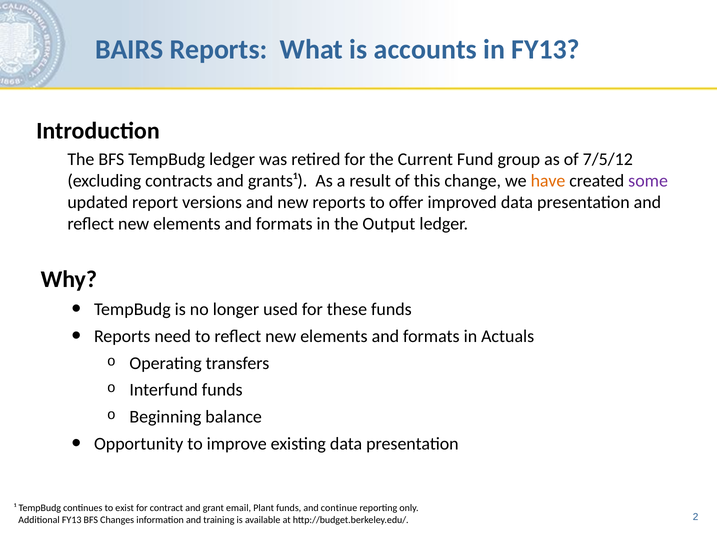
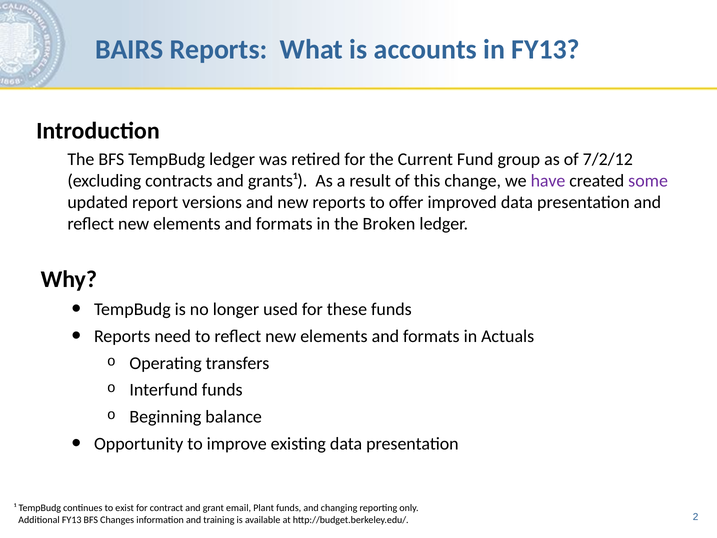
7/5/12: 7/5/12 -> 7/2/12 (608, 159)
have colour: orange -> purple (548, 181)
Output: Output -> Broken (389, 224)
continue: continue -> changing (339, 508)
